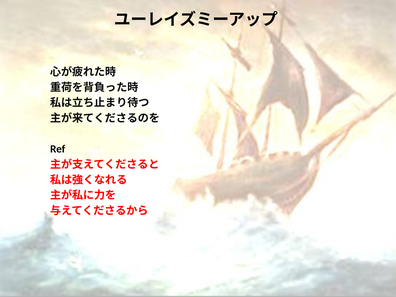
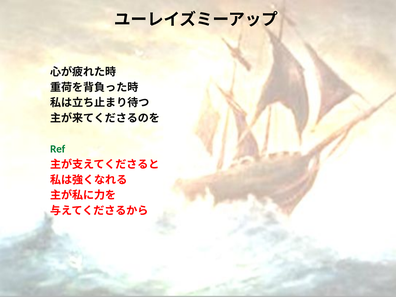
Ref colour: black -> green (58, 149)
